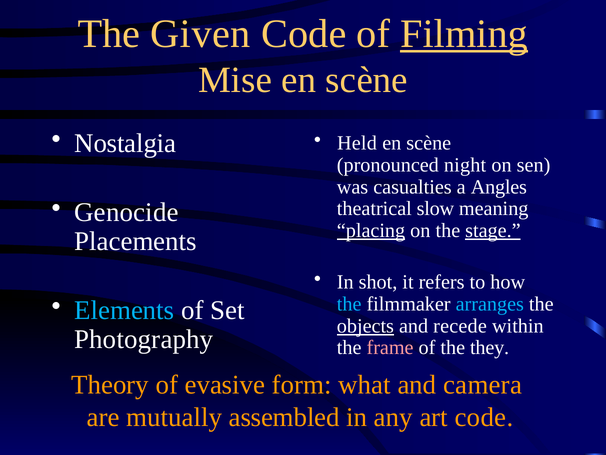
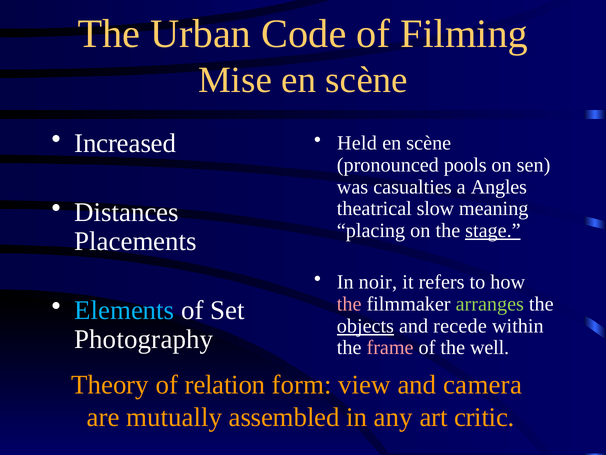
Given: Given -> Urban (201, 34)
Filming underline: present -> none (464, 34)
Nostalgia: Nostalgia -> Increased (125, 143)
night: night -> pools (465, 165)
Genocide: Genocide -> Distances (127, 212)
placing underline: present -> none (371, 230)
shot: shot -> noir (378, 282)
the colour: light blue -> pink (349, 304)
arranges colour: light blue -> light green (490, 304)
they: they -> well (490, 347)
evasive: evasive -> relation (225, 385)
what: what -> view (365, 385)
art code: code -> critic (484, 417)
